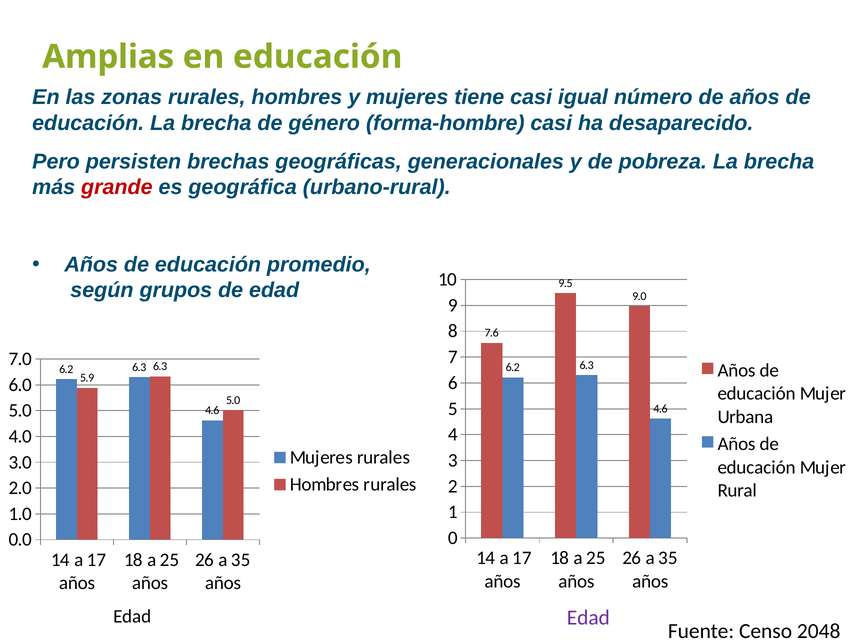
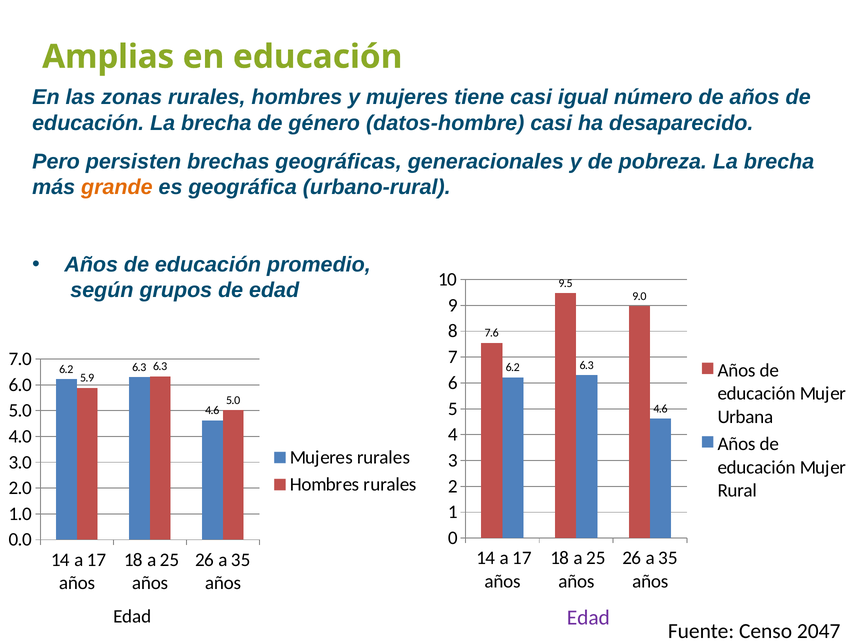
forma-hombre: forma-hombre -> datos-hombre (445, 123)
grande colour: red -> orange (117, 187)
2048: 2048 -> 2047 (819, 632)
